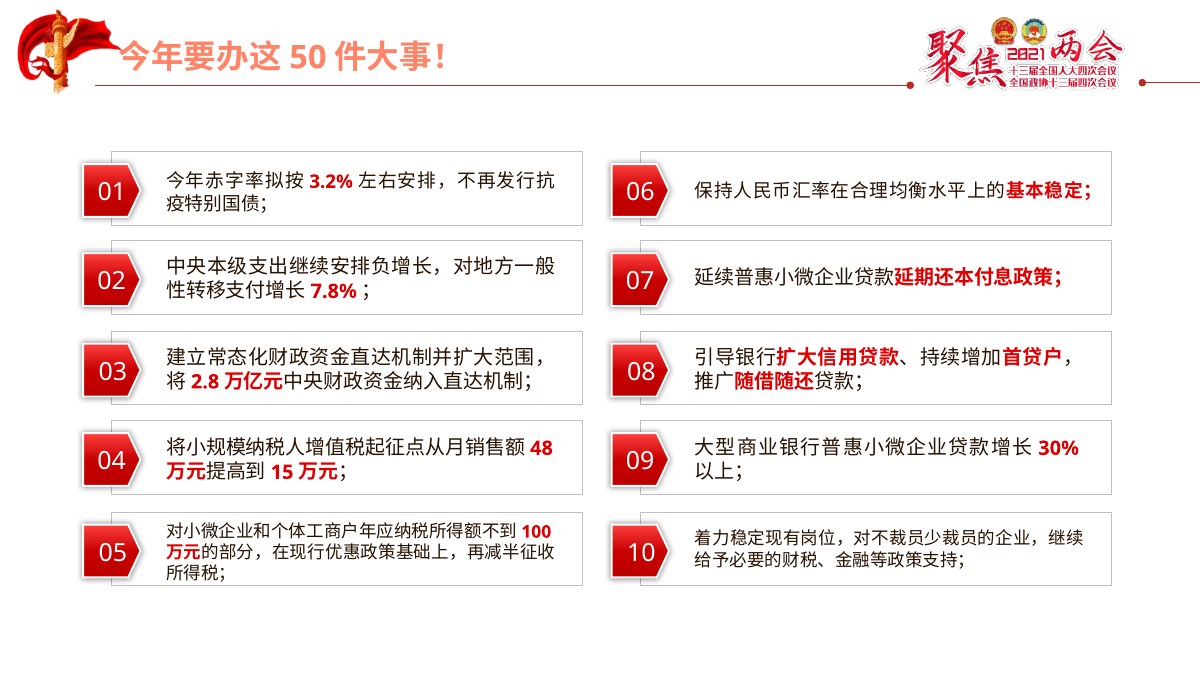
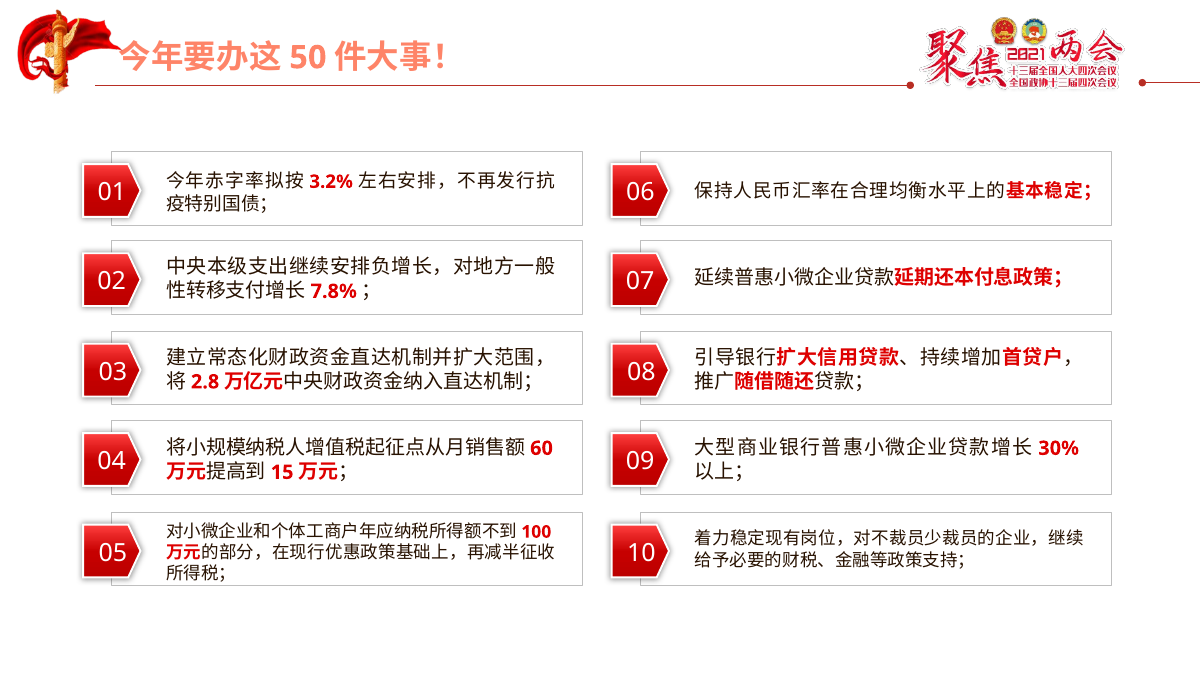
48: 48 -> 60 (541, 448)
